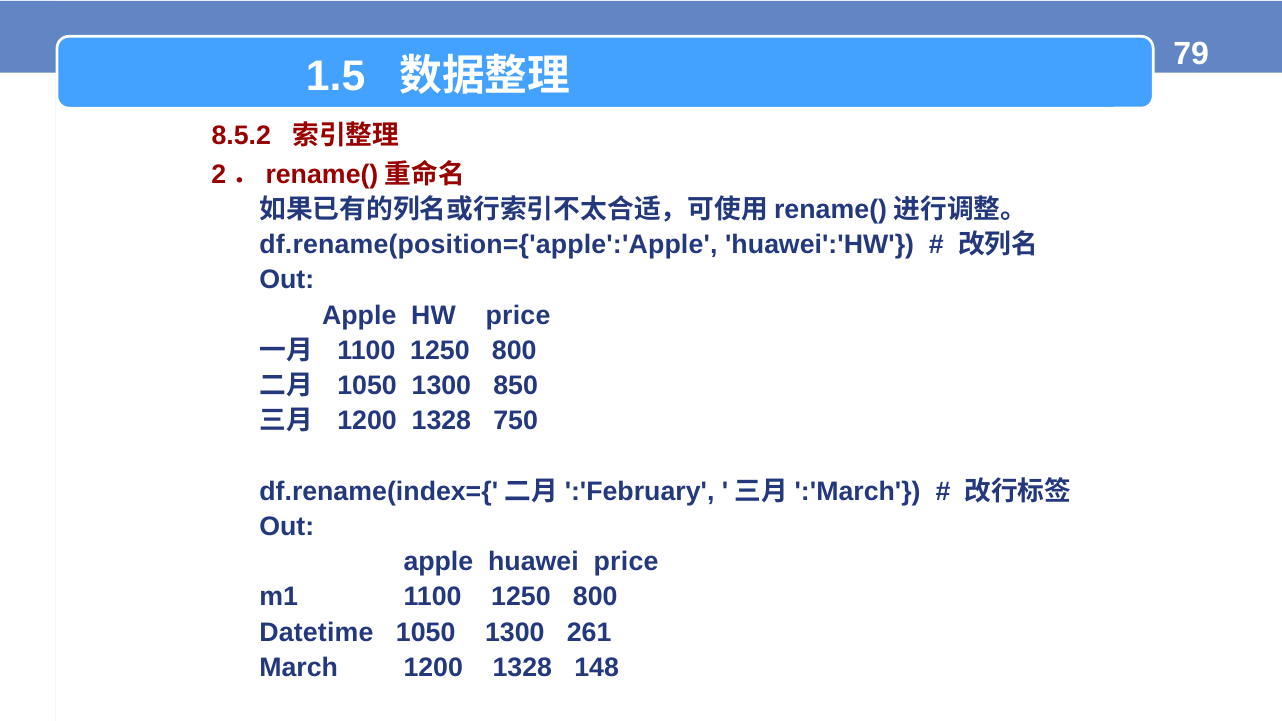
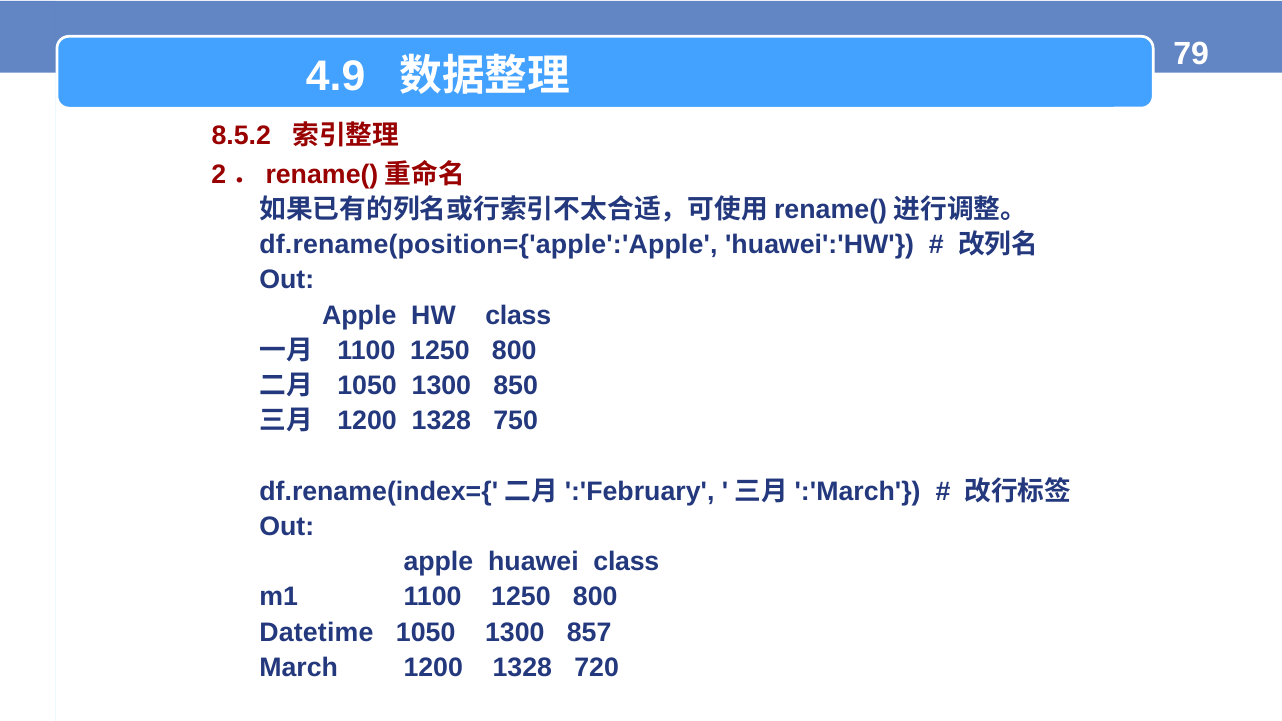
1.5: 1.5 -> 4.9 (336, 76)
HW price: price -> class (518, 315)
huawei price: price -> class (626, 562)
261: 261 -> 857 (589, 633)
148: 148 -> 720 (597, 668)
